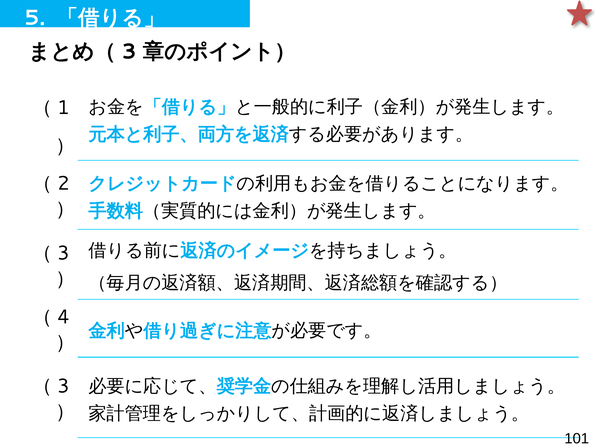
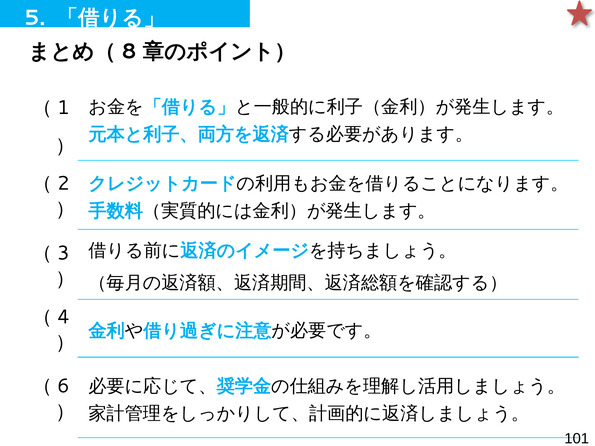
3: 3 -> 8 (129, 51)
3: 3 -> 6 (64, 386)
